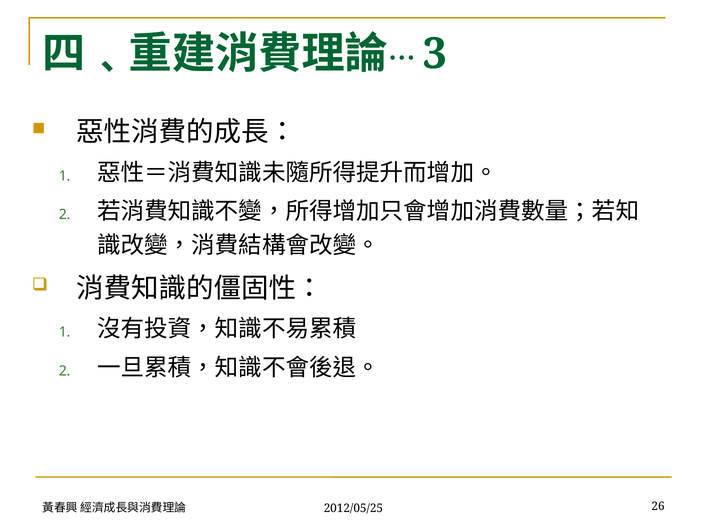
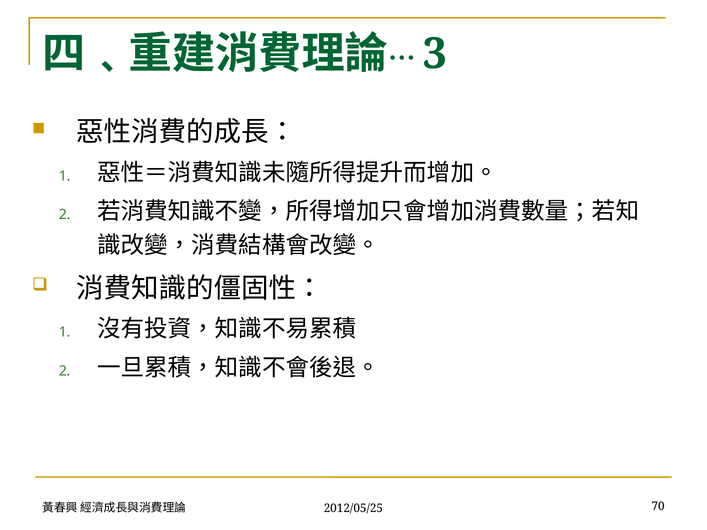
26: 26 -> 70 (658, 506)
